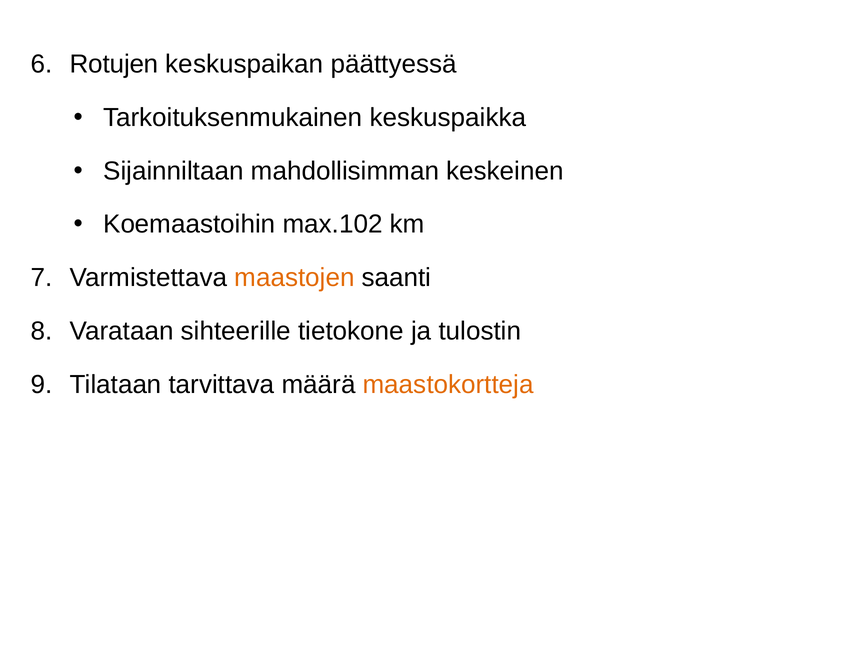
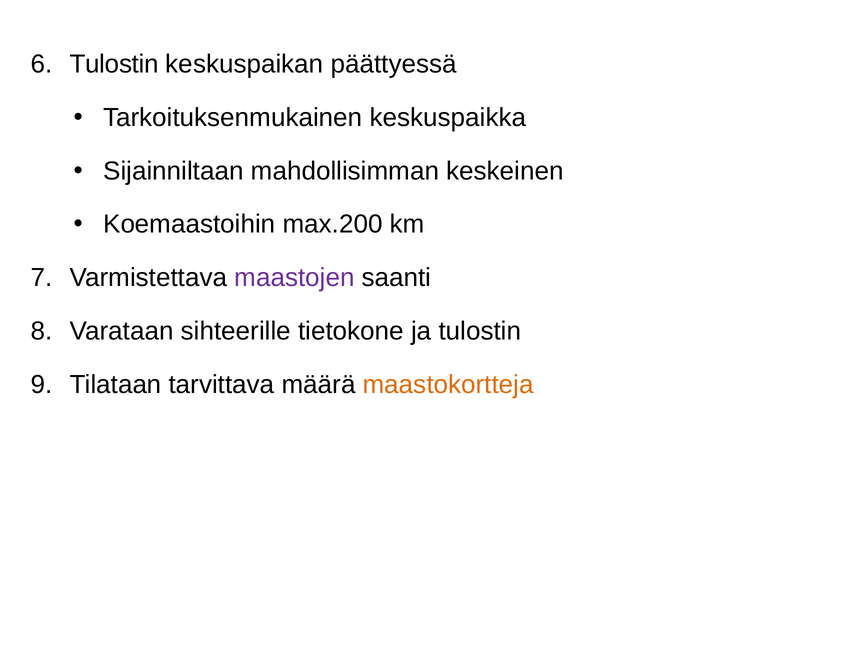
Rotujen: Rotujen -> Tulostin (114, 64)
max.102: max.102 -> max.200 (333, 224)
maastojen colour: orange -> purple (294, 277)
